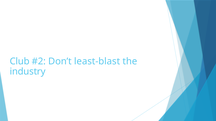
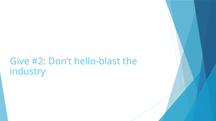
Club: Club -> Give (20, 62)
least-blast: least-blast -> hello-blast (97, 62)
